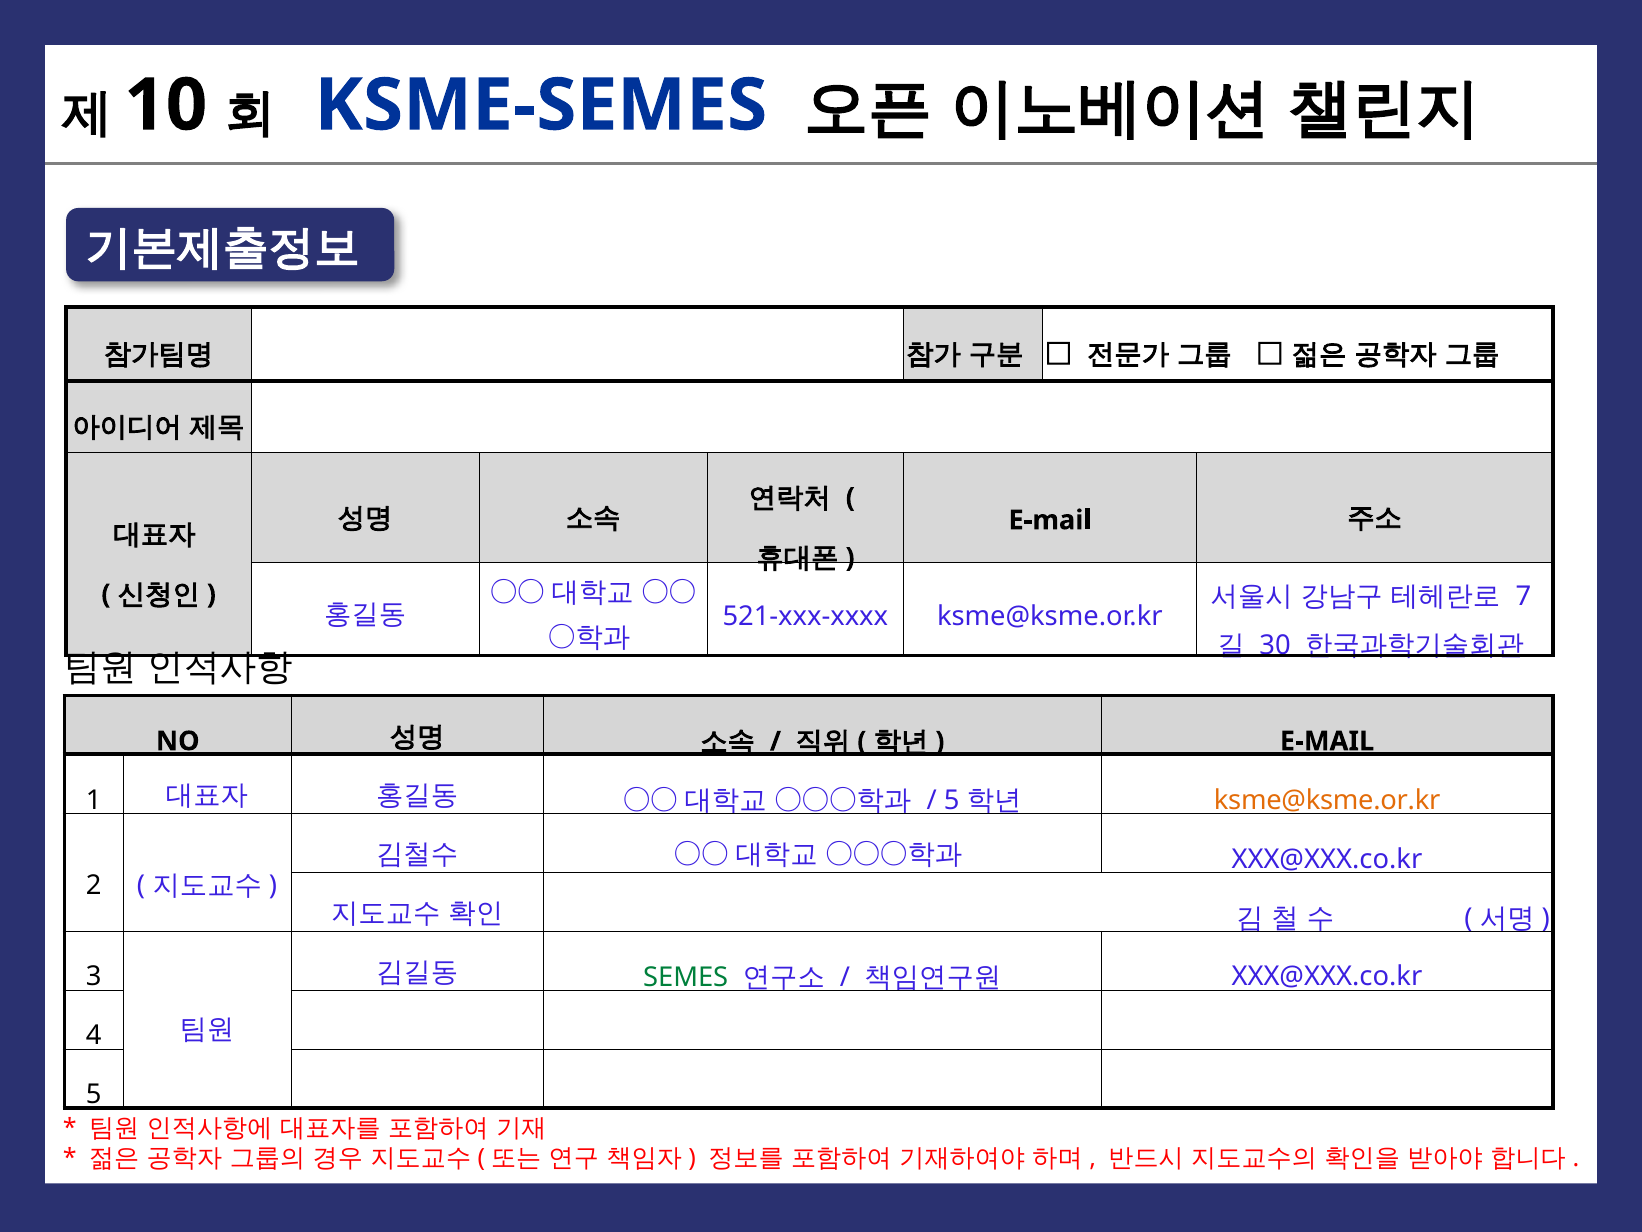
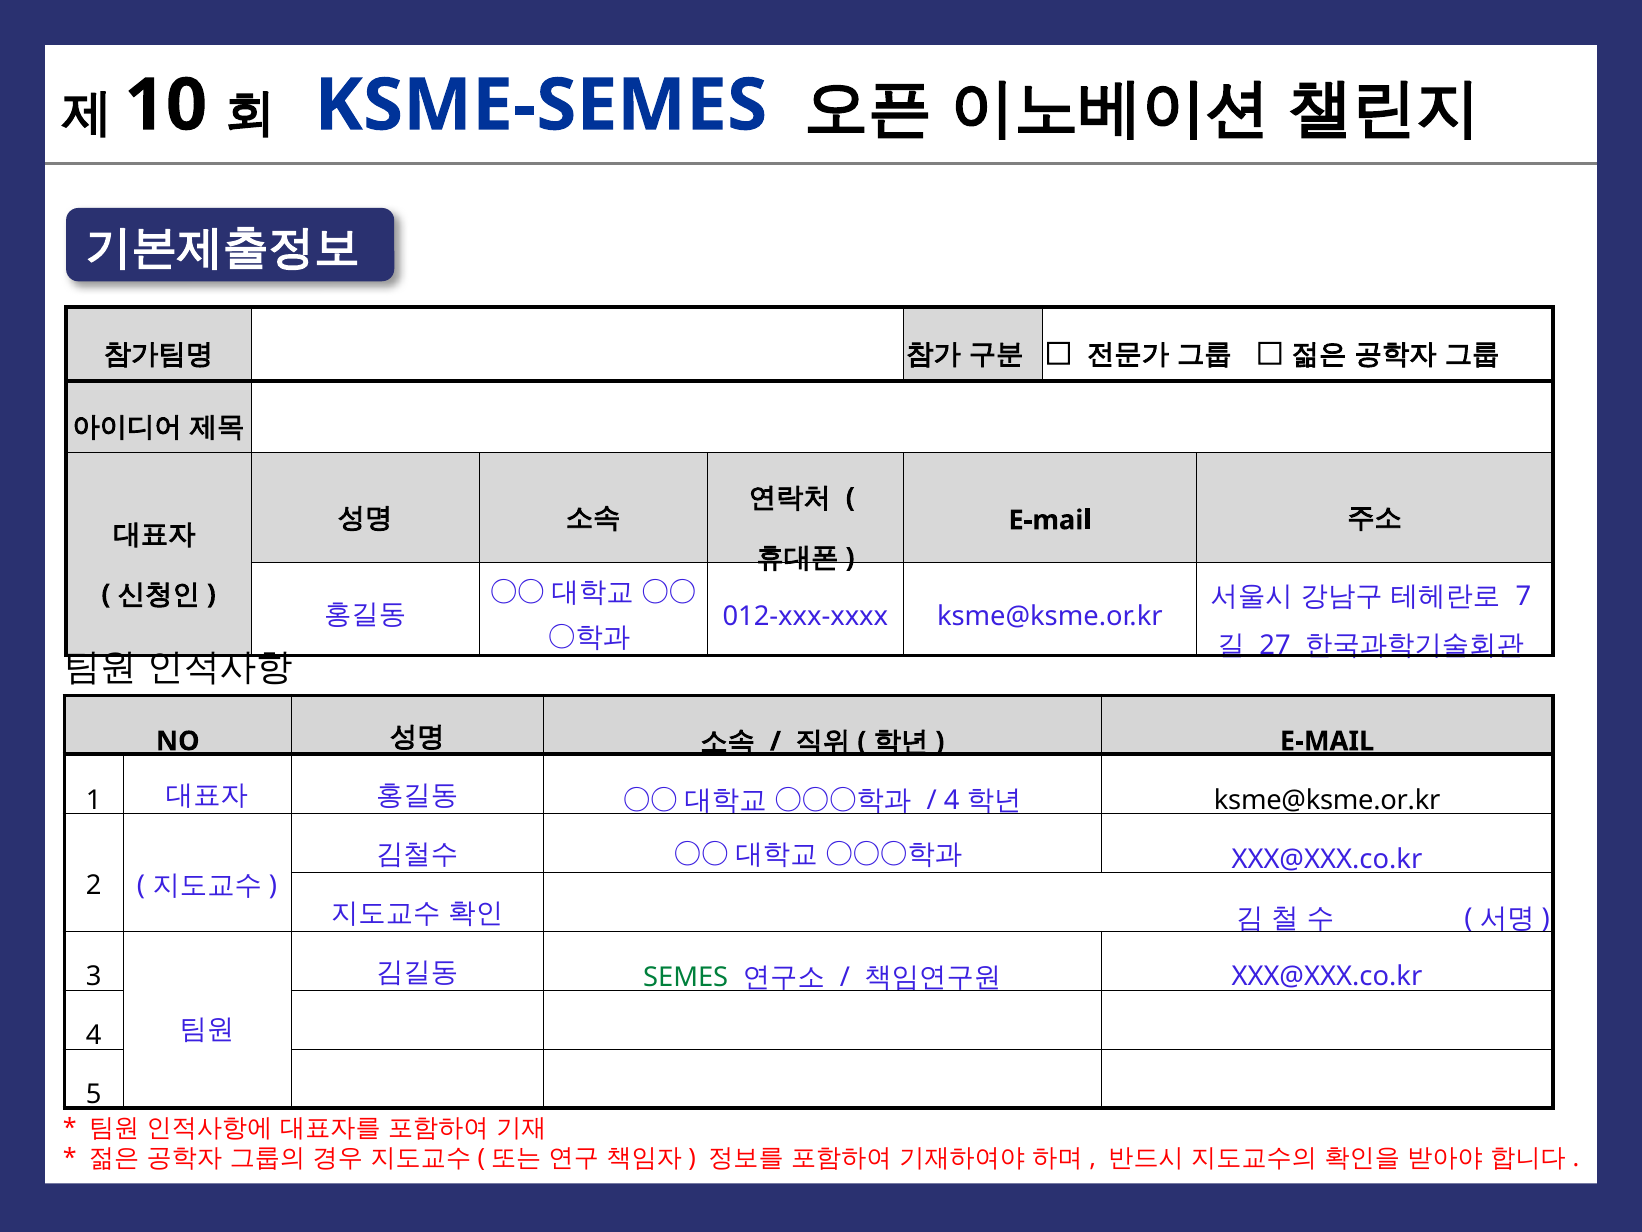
521-xxx-xxxx: 521-xxx-xxxx -> 012-xxx-xxxx (805, 616)
30: 30 -> 27 (1275, 645)
5: 5 -> 4 (952, 800)
ksme@ksme.or.kr colour: orange -> black (1327, 800)
